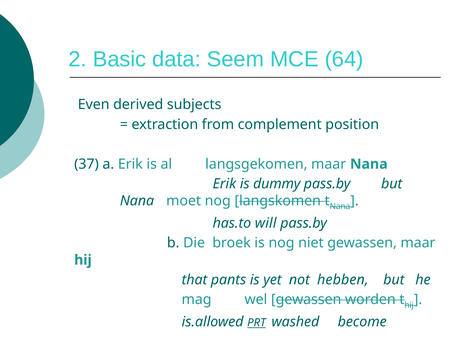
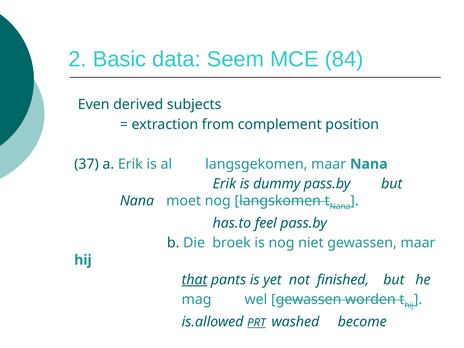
64: 64 -> 84 (344, 59)
will: will -> feel (266, 223)
that underline: none -> present (194, 280)
hebben: hebben -> finished (343, 280)
